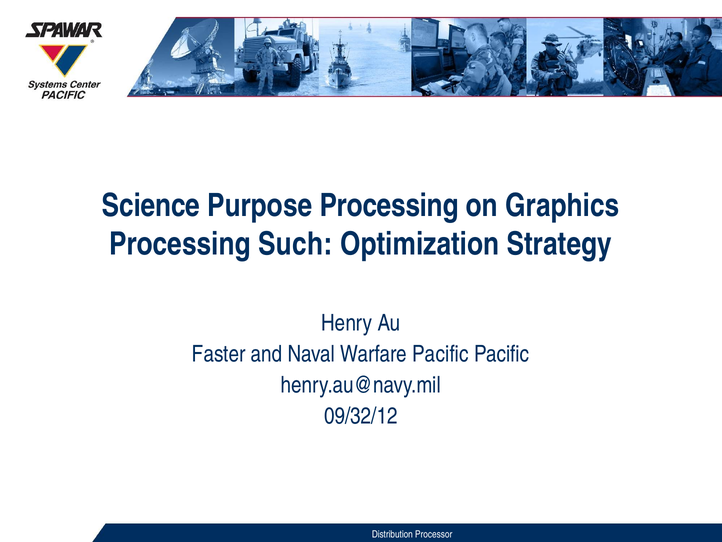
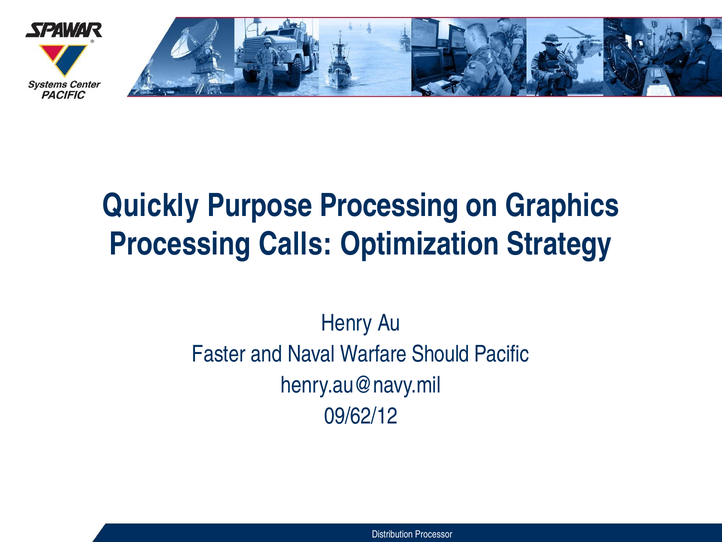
Science: Science -> Quickly (151, 206)
Such: Such -> Calls (295, 244)
Warfare Pacific: Pacific -> Should (441, 354)
09/32/12: 09/32/12 -> 09/62/12 (361, 416)
